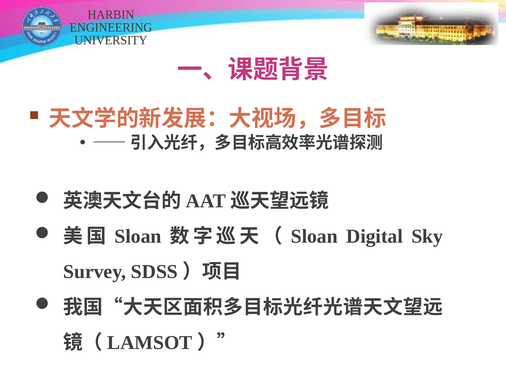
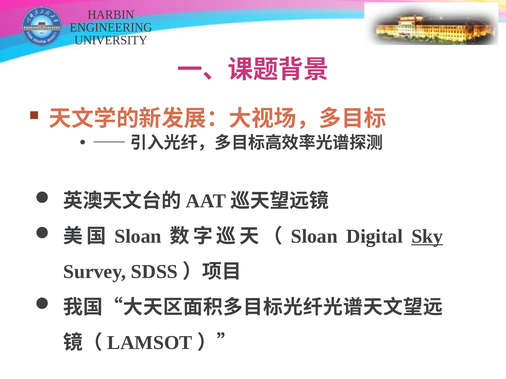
Sky underline: none -> present (427, 237)
